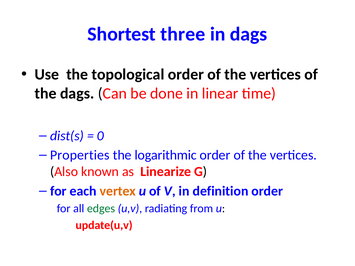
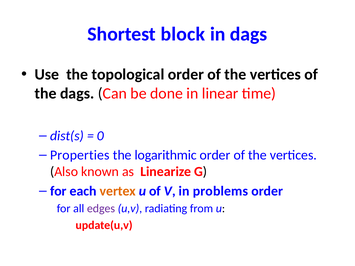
three: three -> block (183, 34)
definition: definition -> problems (220, 191)
edges colour: green -> purple (101, 209)
